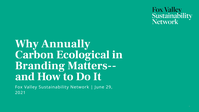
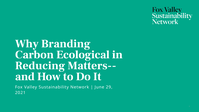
Annually: Annually -> Branding (66, 44)
Branding: Branding -> Reducing (40, 65)
